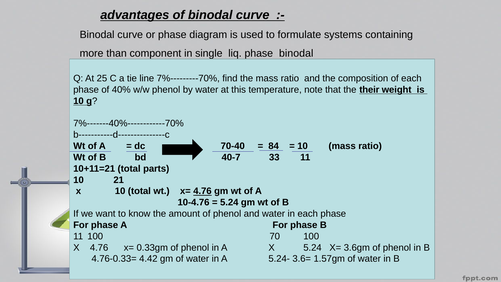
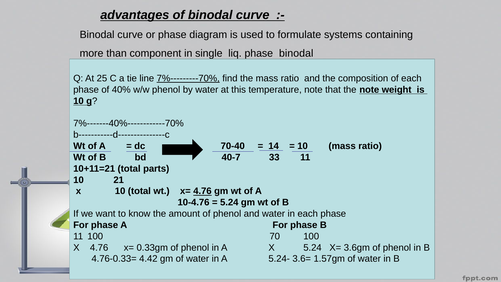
7%---------70% underline: none -> present (188, 78)
the their: their -> note (369, 90)
84: 84 -> 14 (274, 146)
